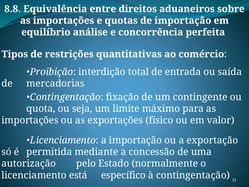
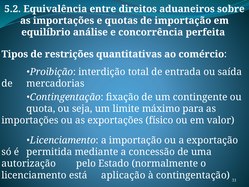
8.8: 8.8 -> 5.2 (13, 9)
específico: específico -> aplicação (123, 175)
